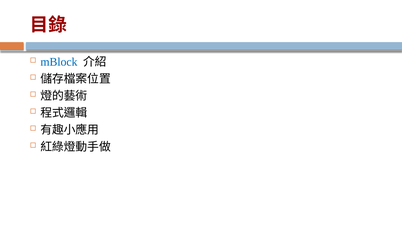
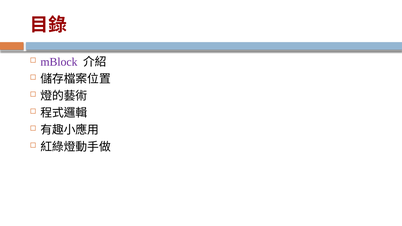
mBlock colour: blue -> purple (59, 62)
